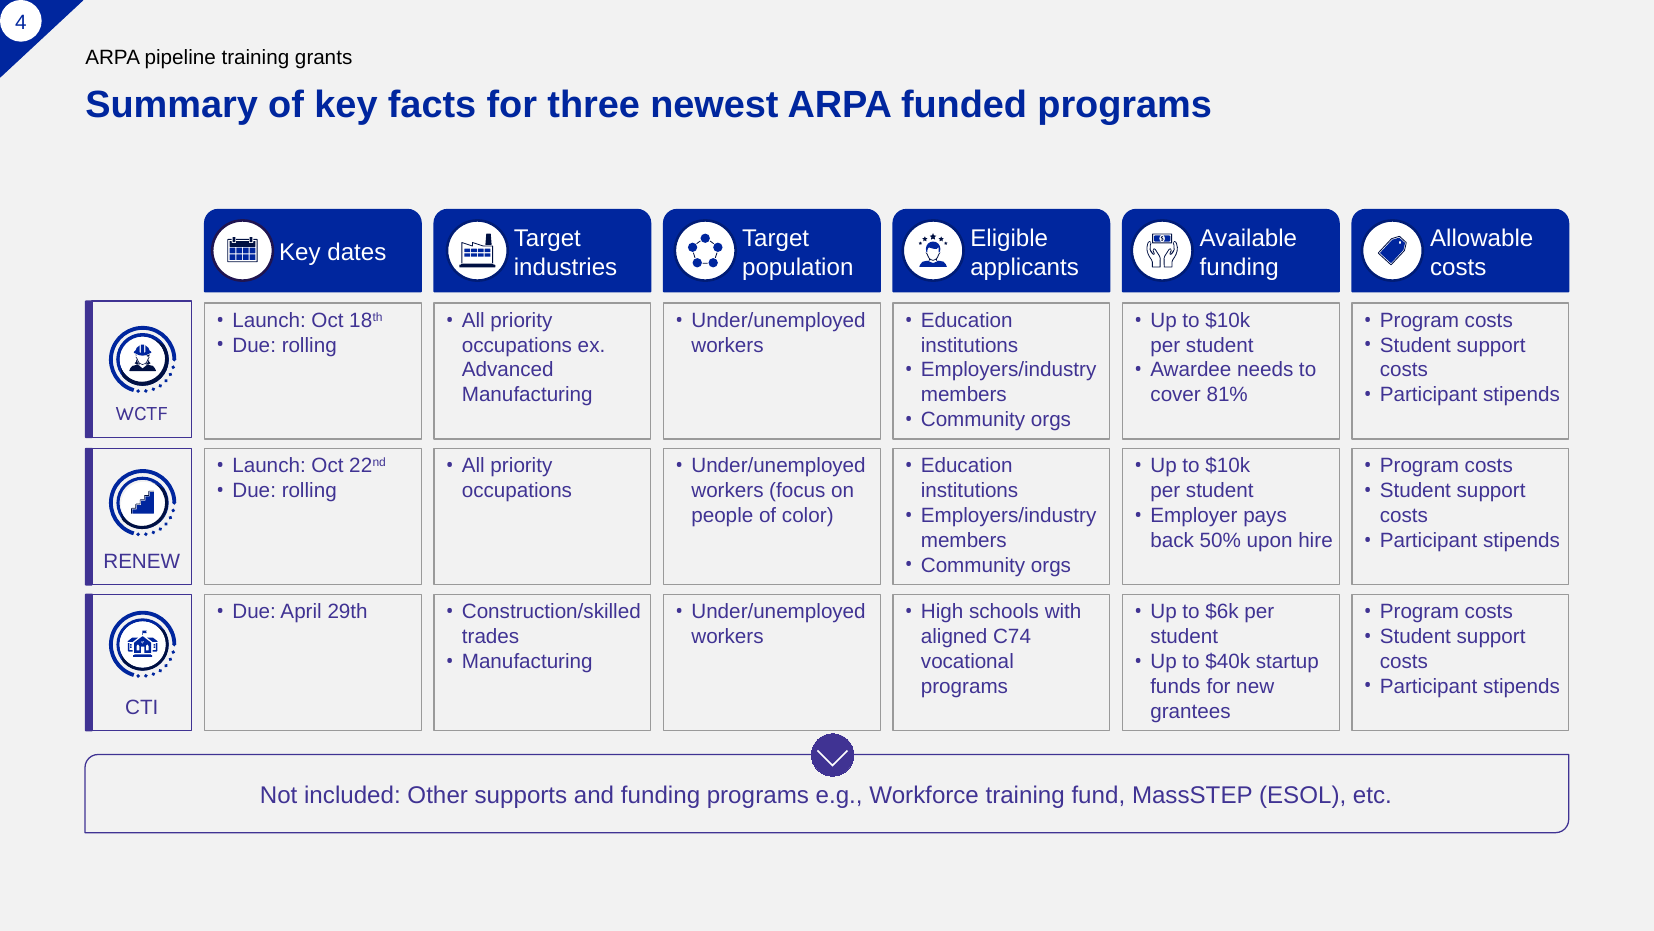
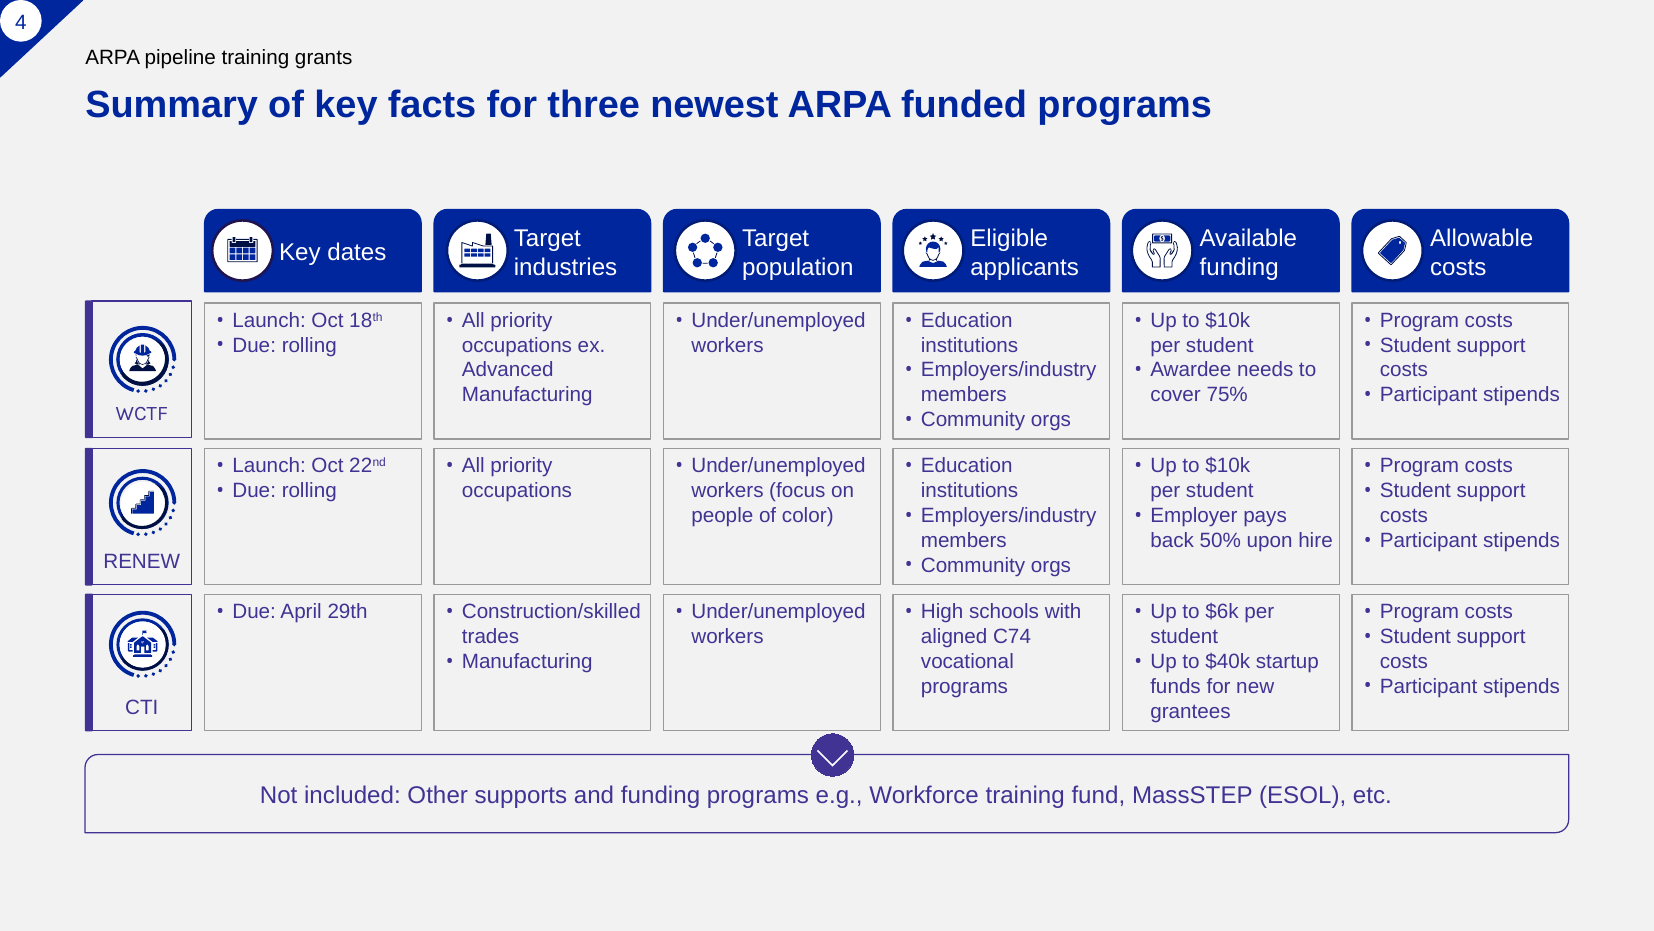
81%: 81% -> 75% (1227, 395)
